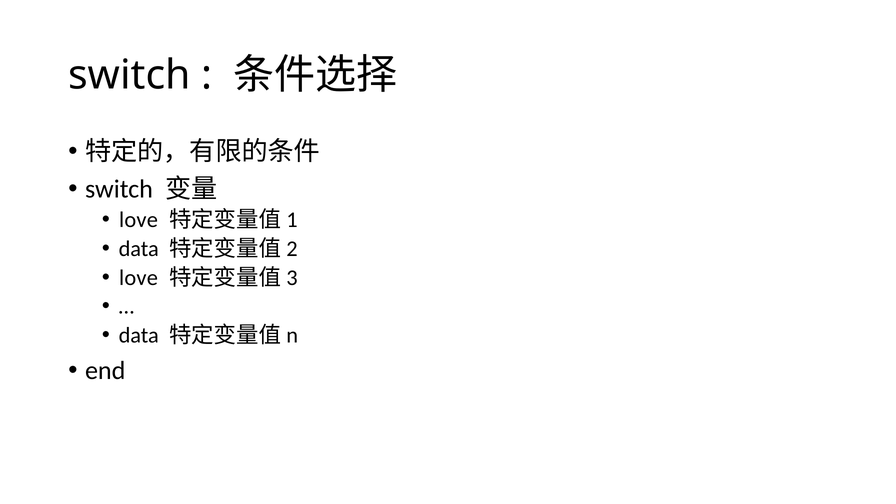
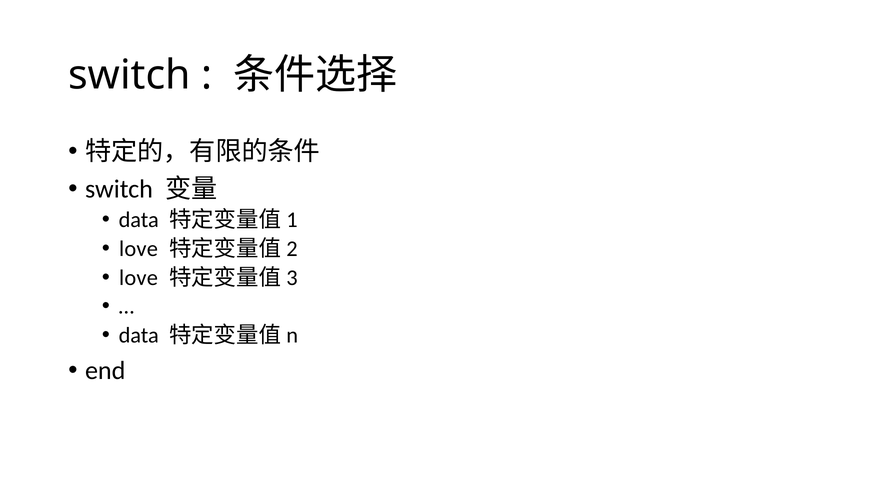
love: love -> data (139, 220)
data: data -> love (139, 249)
